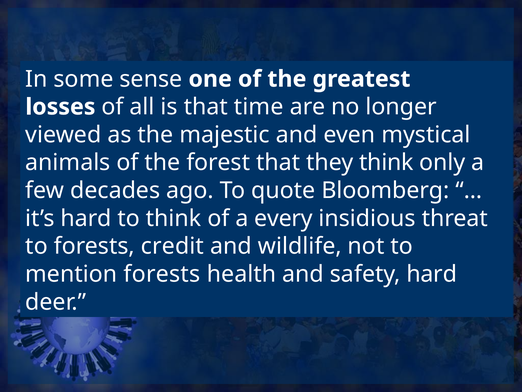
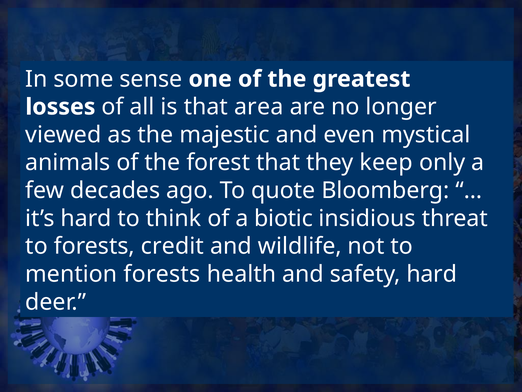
time: time -> area (259, 107)
they think: think -> keep (386, 162)
every: every -> biotic (284, 218)
